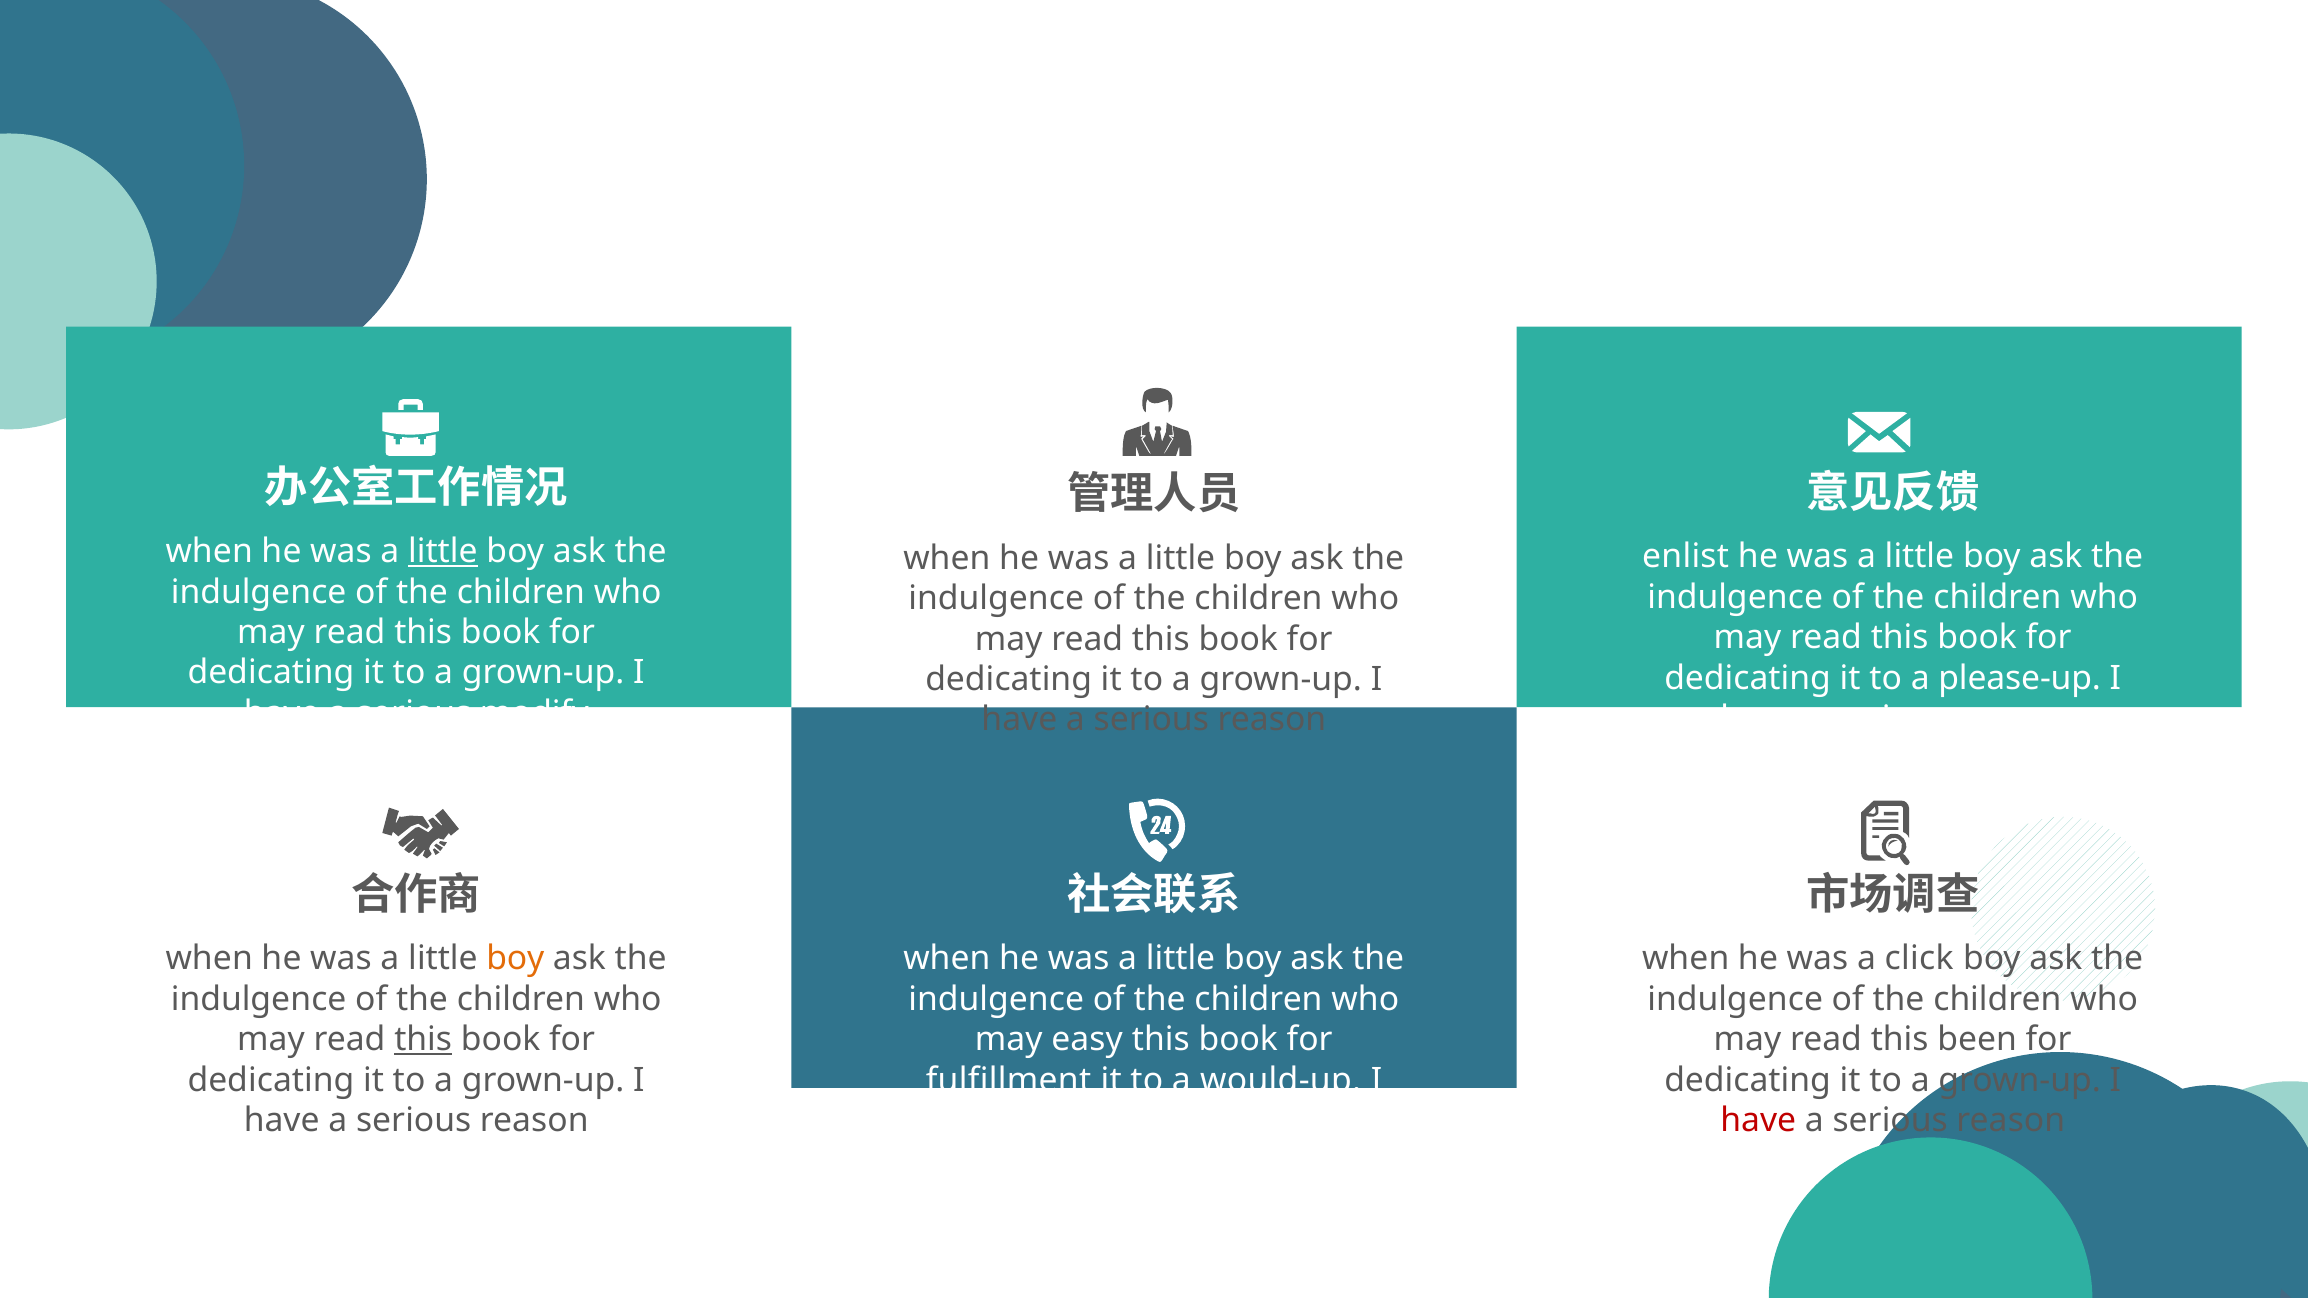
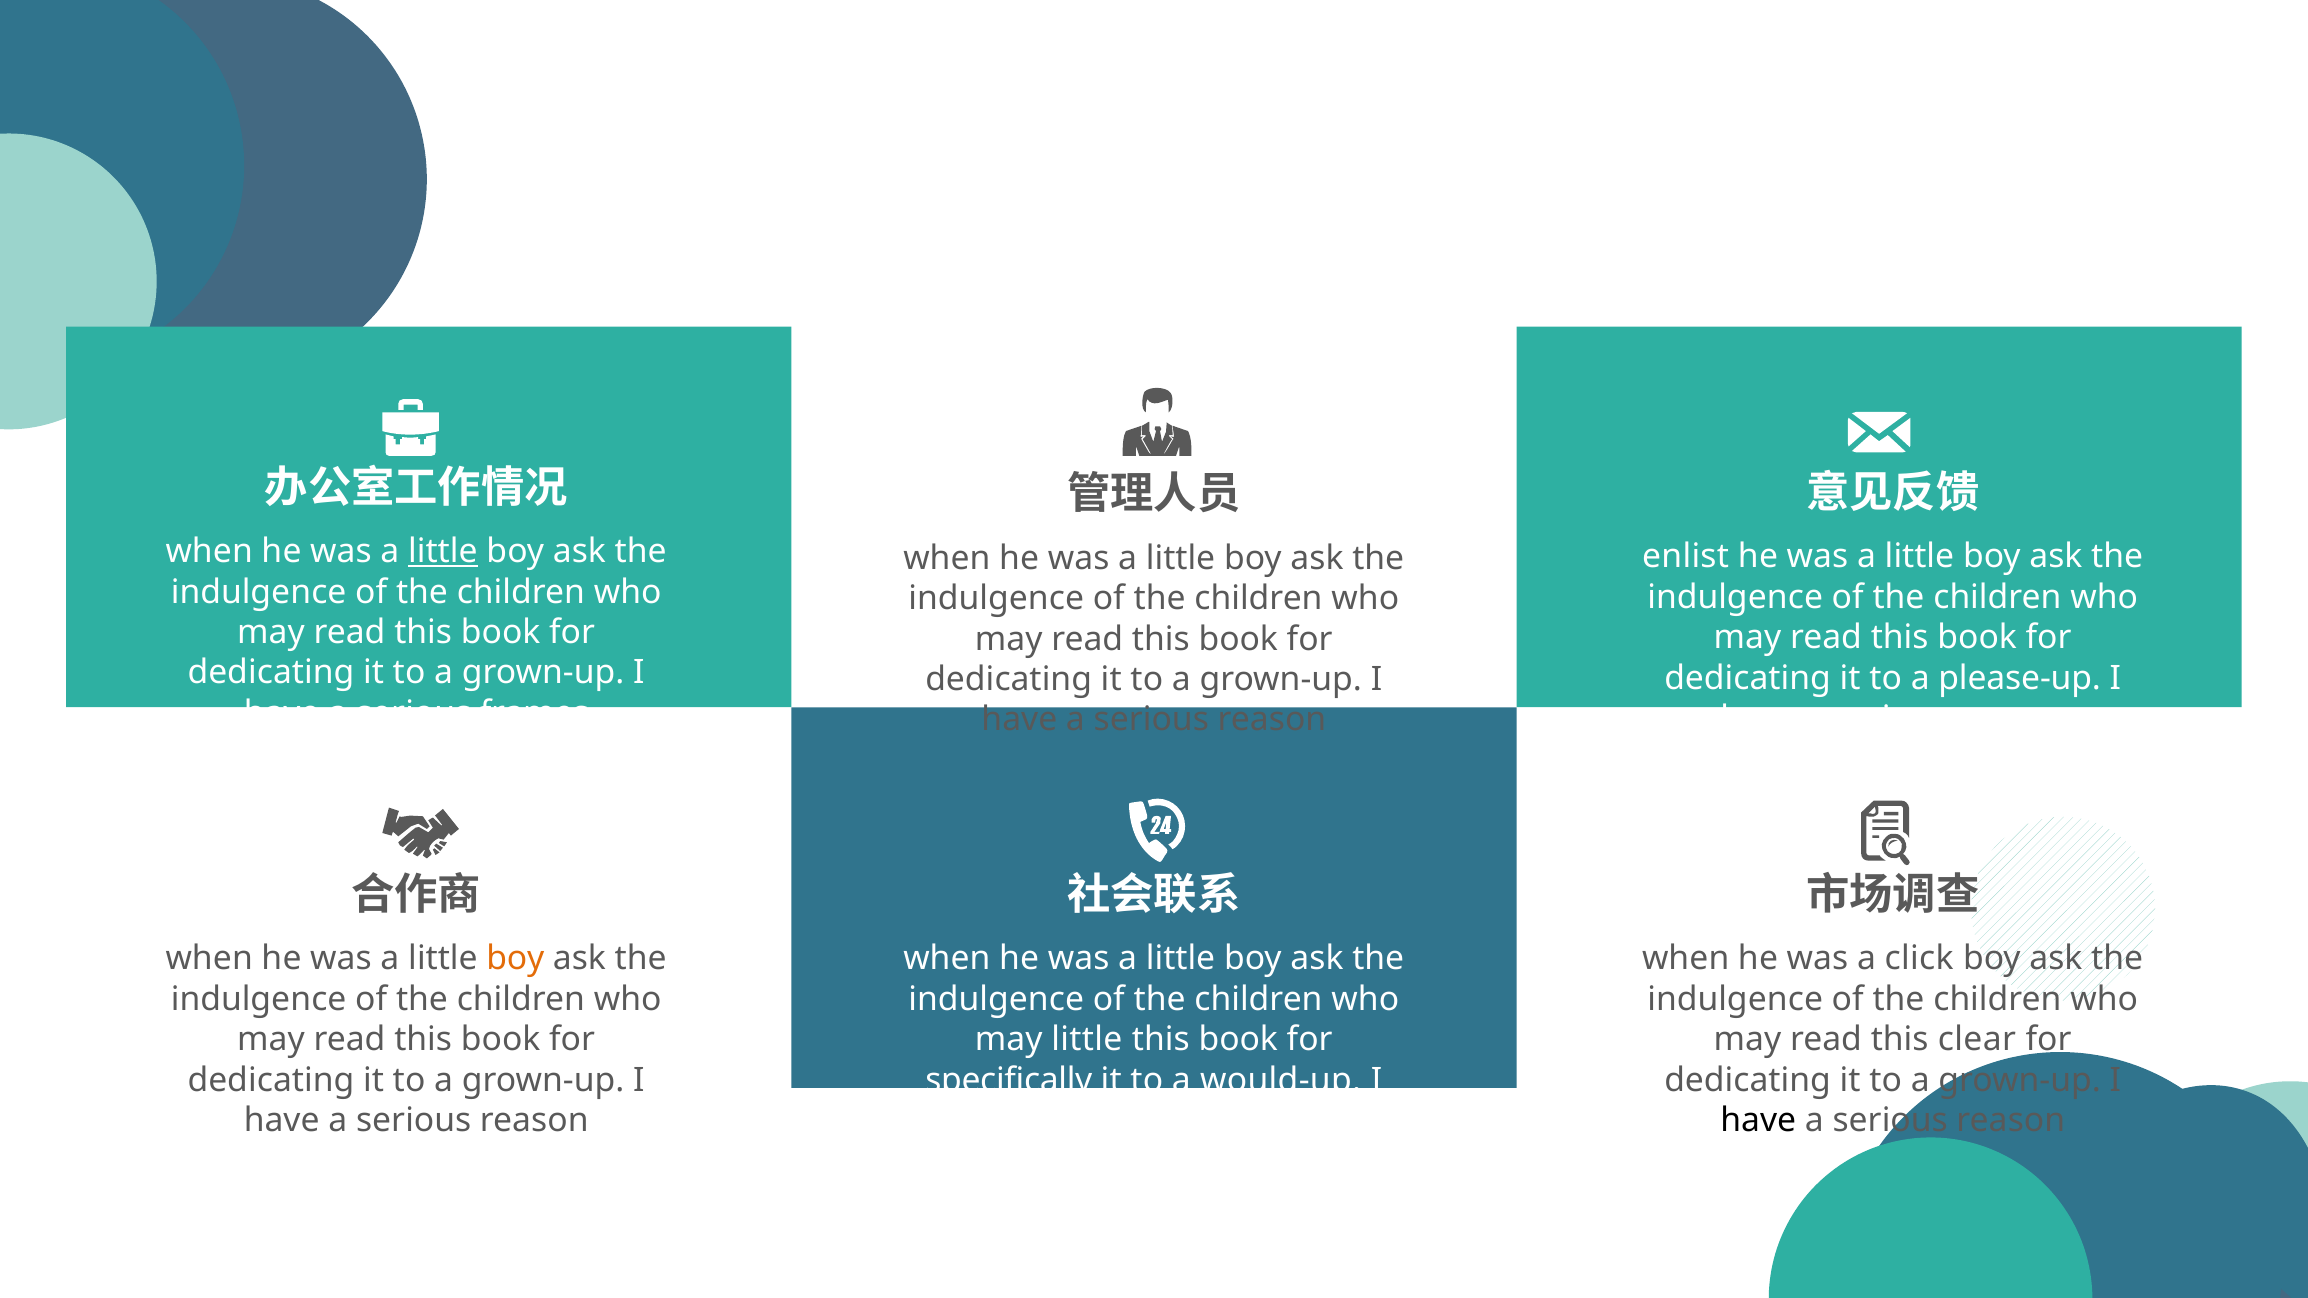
modify: modify -> frames (534, 713)
this underline: present -> none (423, 1040)
may easy: easy -> little (1087, 1040)
been: been -> clear (1977, 1040)
fulfillment: fulfillment -> specifically (1009, 1080)
have colour: red -> black (1758, 1121)
